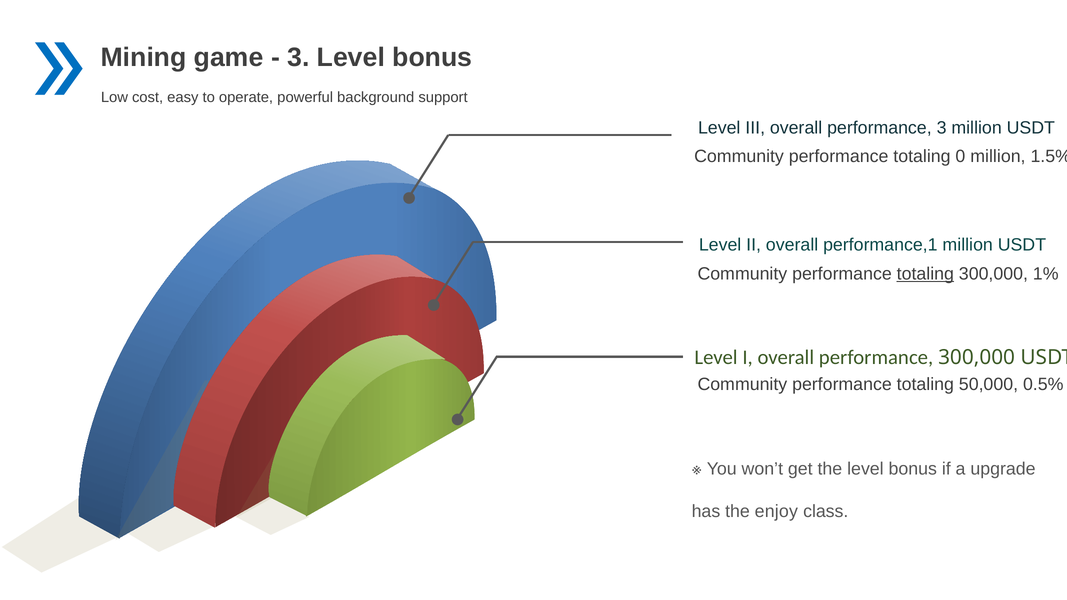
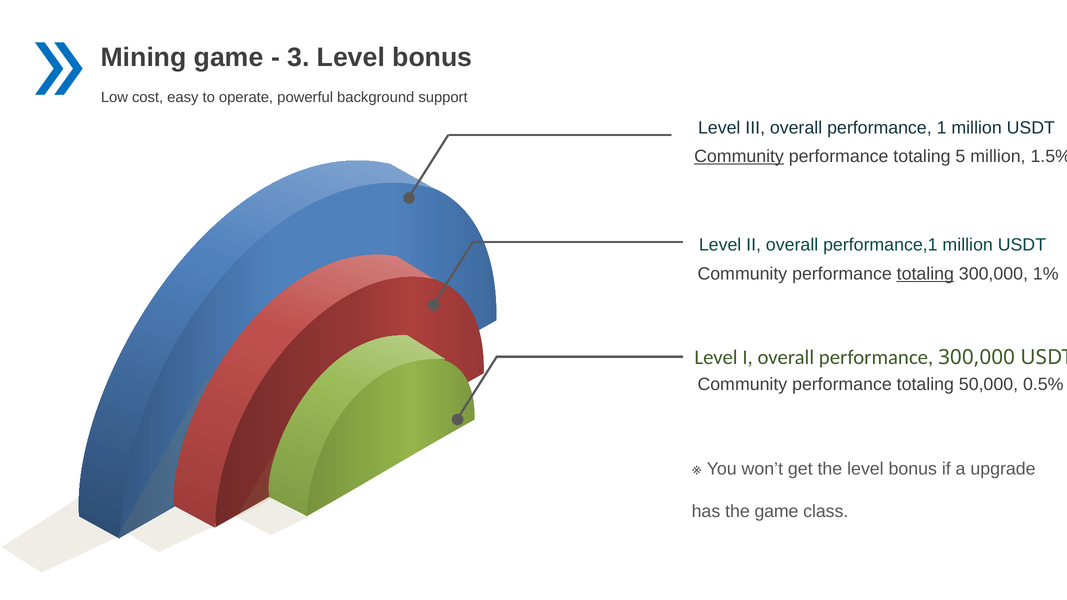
performance 3: 3 -> 1 (942, 128)
Community underline: none -> present (739, 156)
0: 0 -> 5 (960, 156)
the enjoy: enjoy -> game (777, 512)
